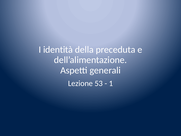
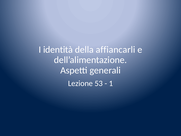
preceduta: preceduta -> affiancarli (116, 50)
